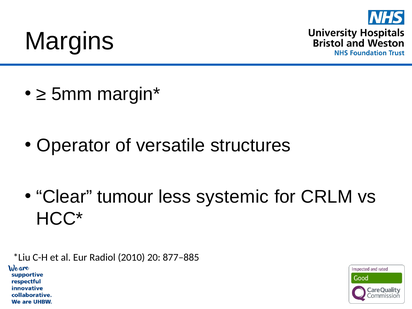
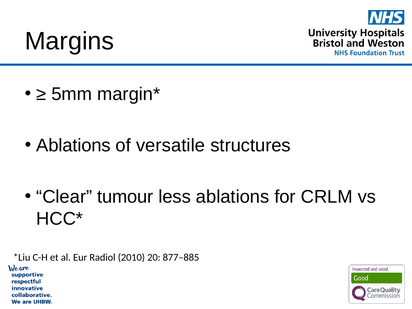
Operator: Operator -> Ablations (74, 146)
less systemic: systemic -> ablations (233, 197)
